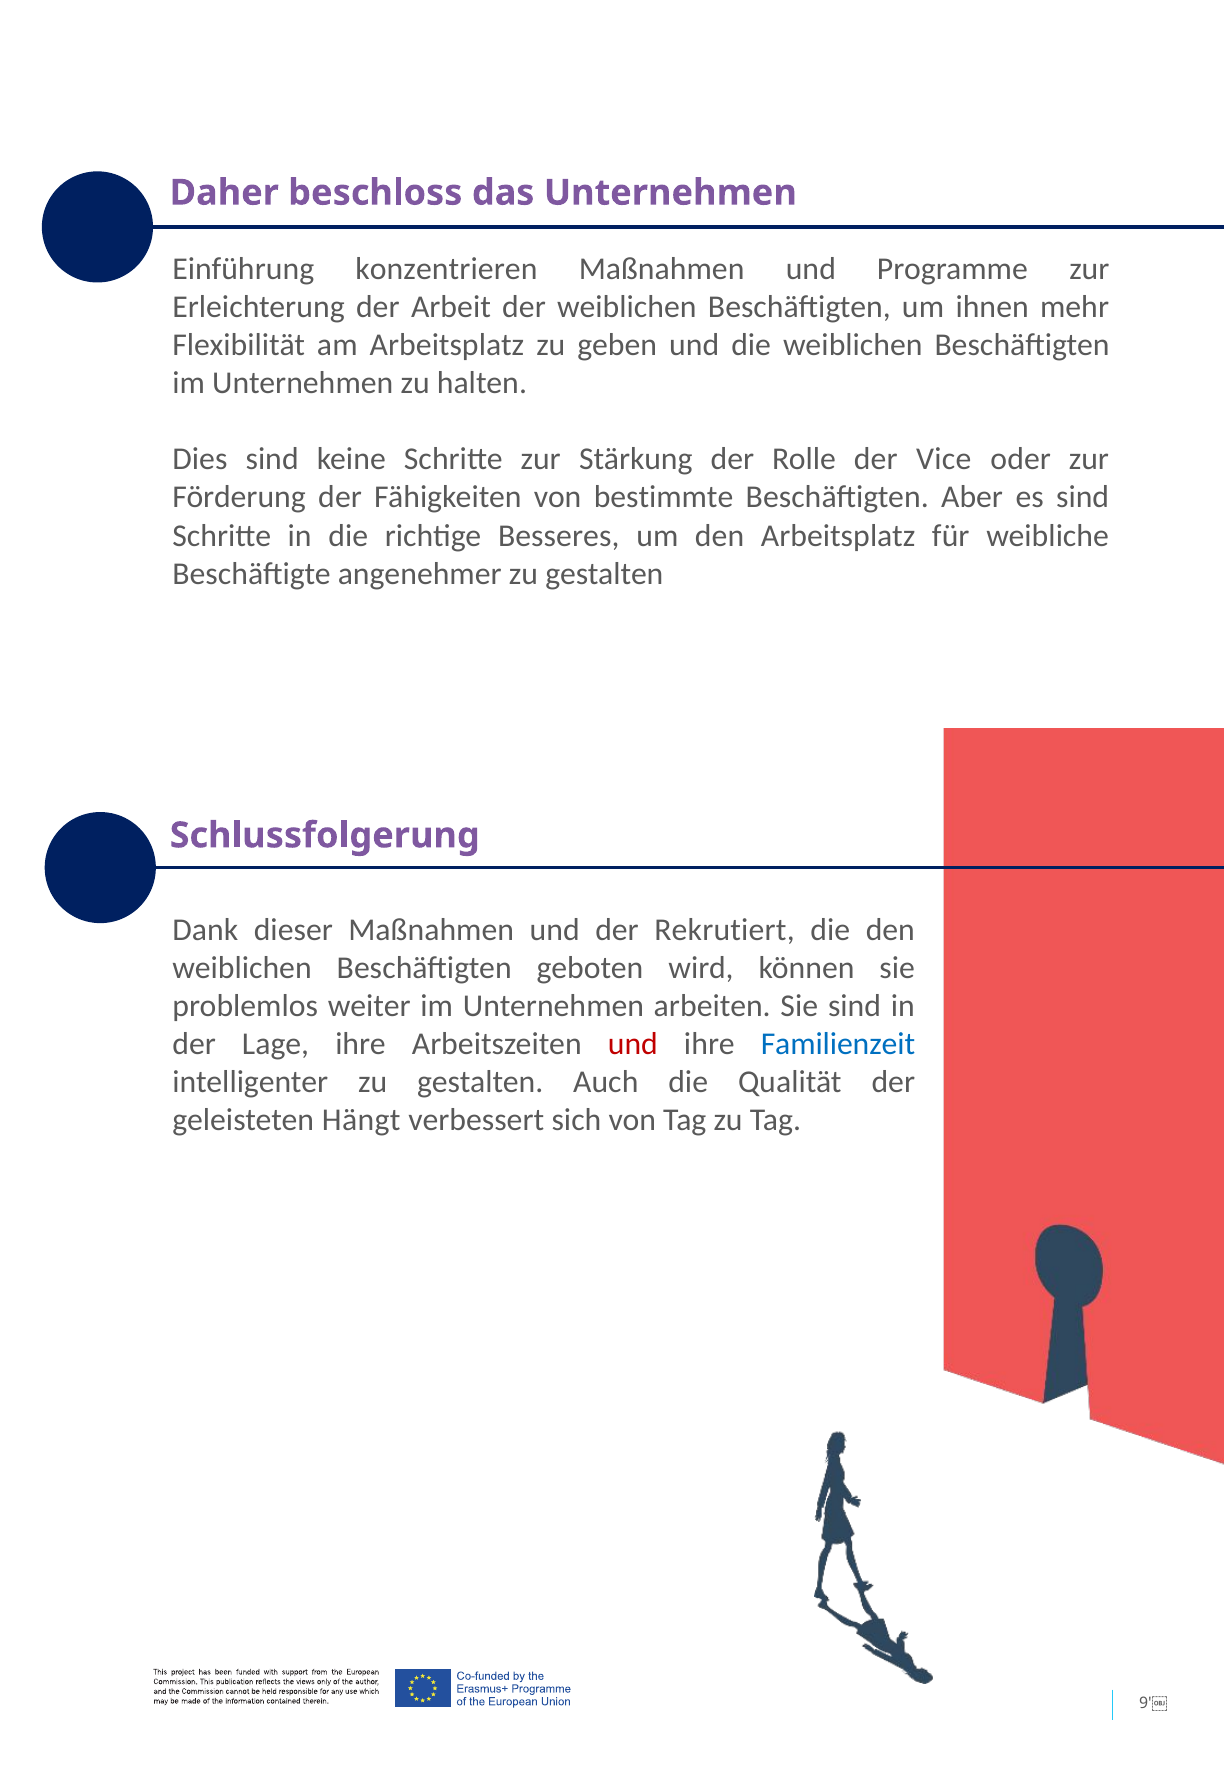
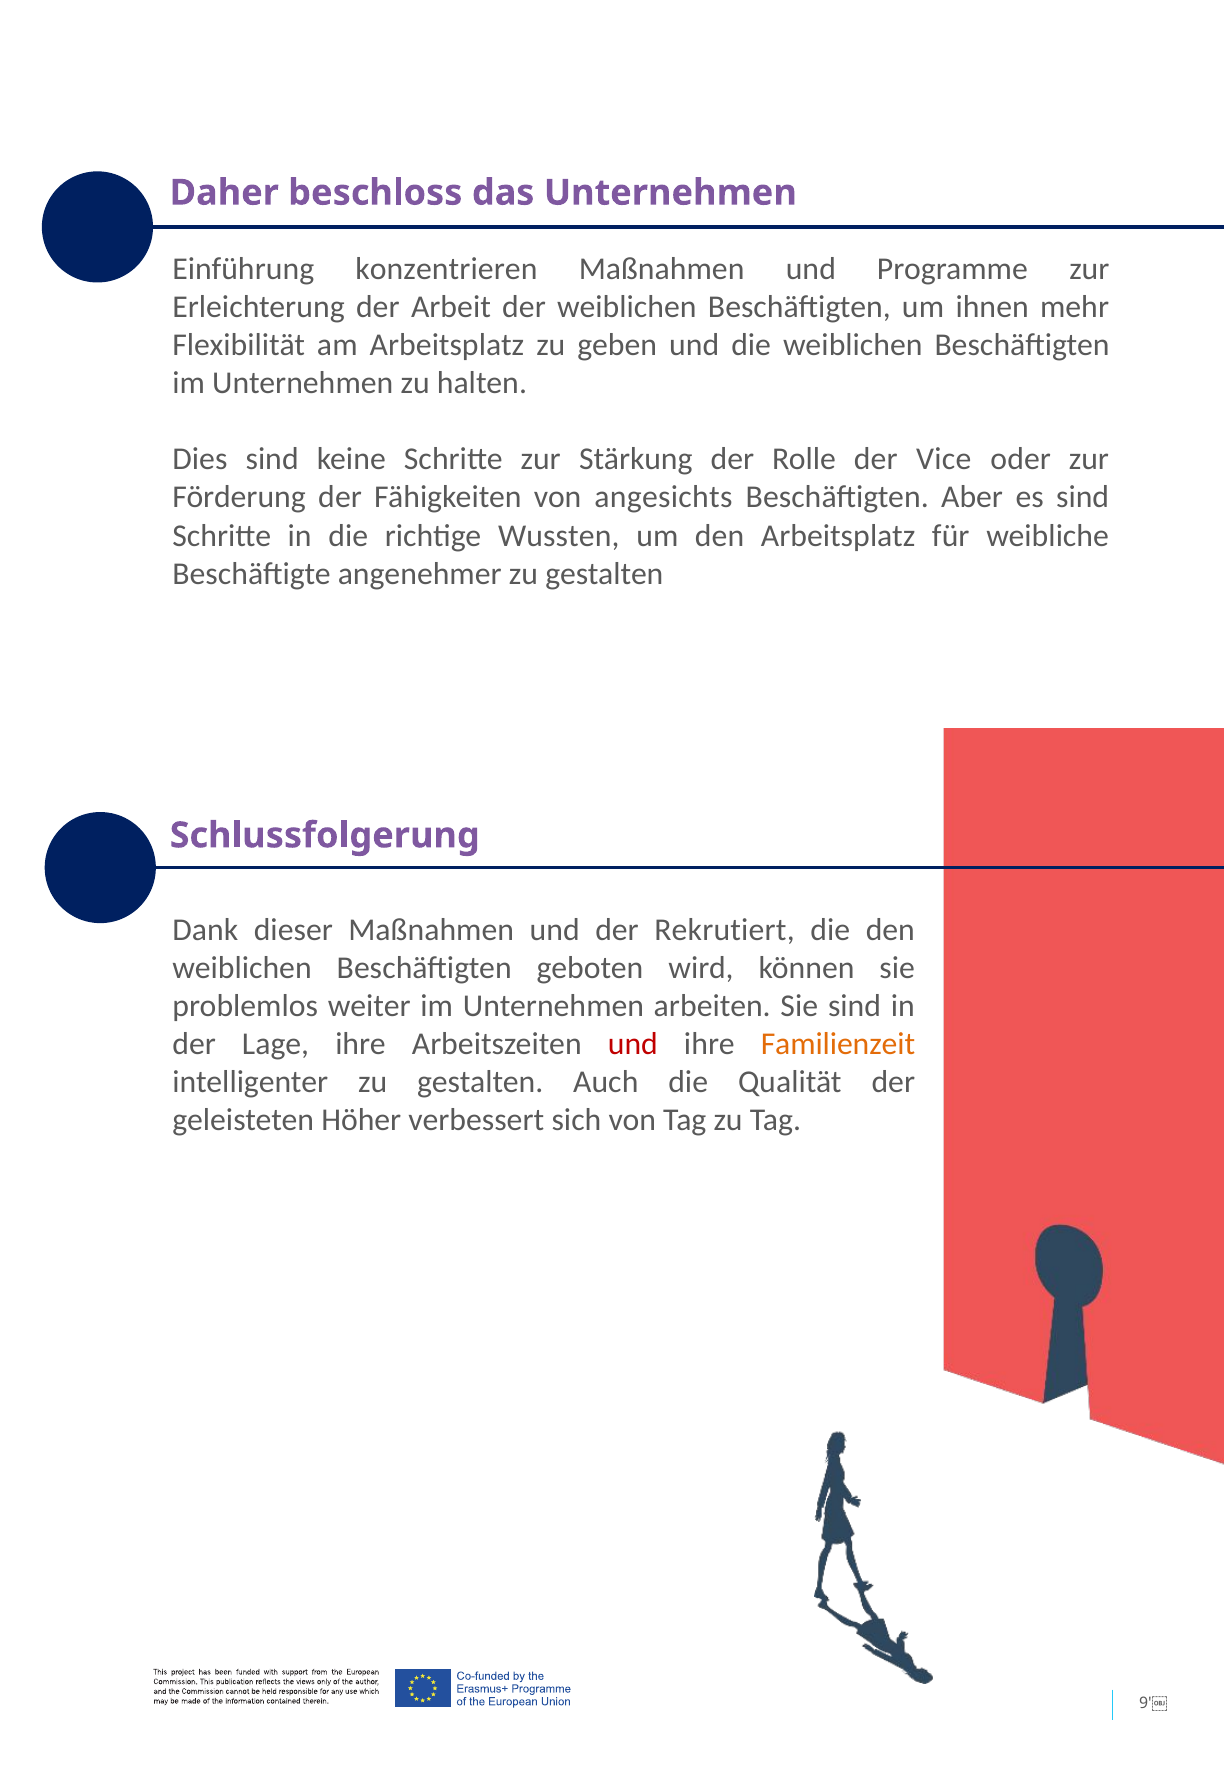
bestimmte: bestimmte -> angesichts (663, 498)
Besseres: Besseres -> Wussten (559, 536)
Familienzeit colour: blue -> orange (838, 1044)
Hängt: Hängt -> Höher (361, 1120)
